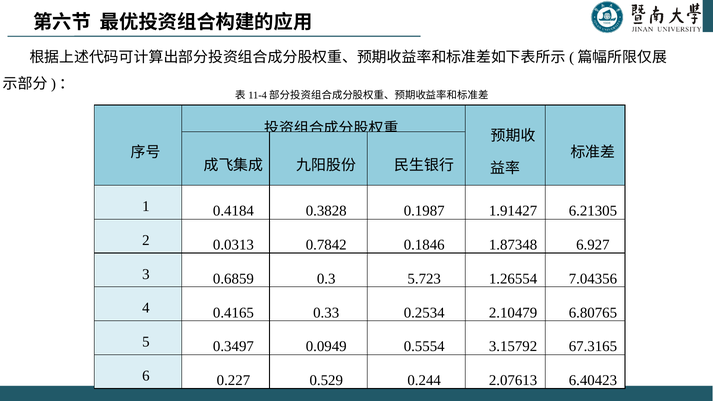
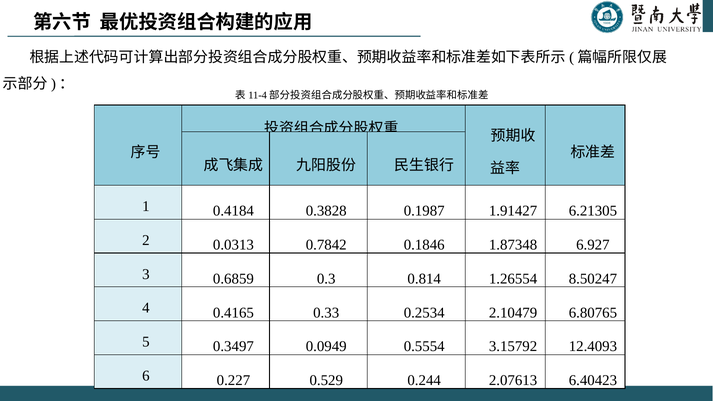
5.723: 5.723 -> 0.814 (424, 279)
7.04356: 7.04356 -> 8.50247 (593, 279)
67.3165: 67.3165 -> 12.4093 (593, 347)
